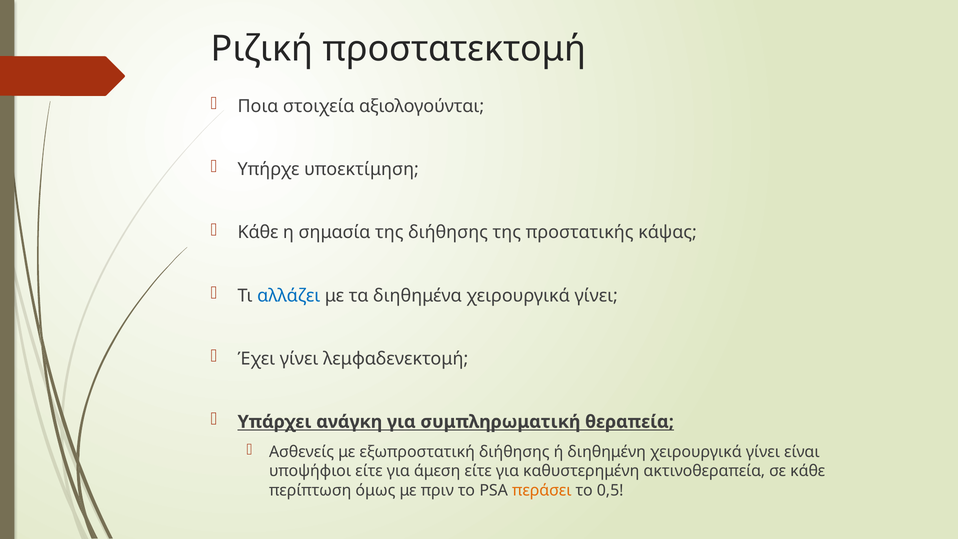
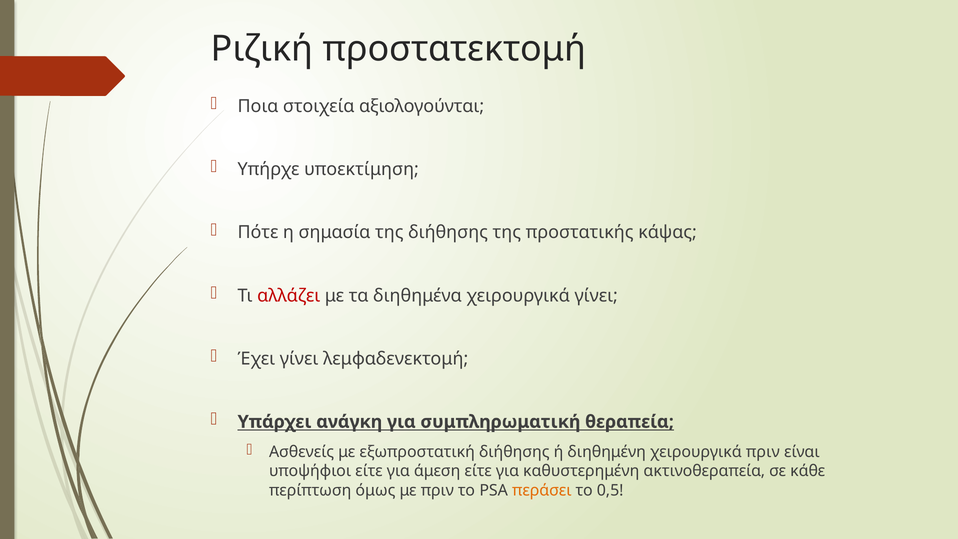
Κάθε: Κάθε -> Πότε (258, 233)
αλλάζει colour: blue -> red (289, 296)
διηθημένη χειρουργικά γίνει: γίνει -> πριν (763, 452)
